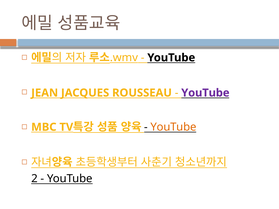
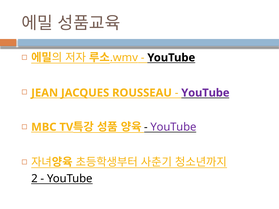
YouTube colour: orange -> purple (173, 127)
